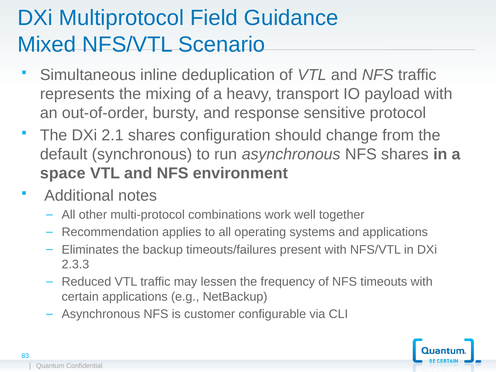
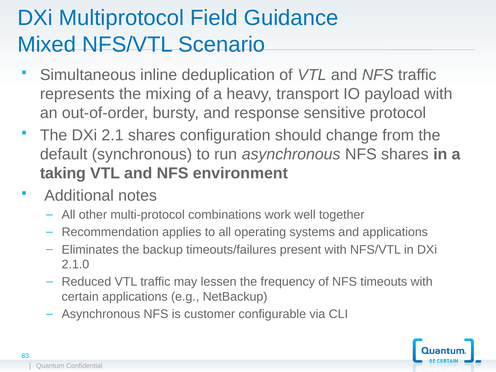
space: space -> taking (63, 173)
2.3.3: 2.3.3 -> 2.1.0 (75, 264)
